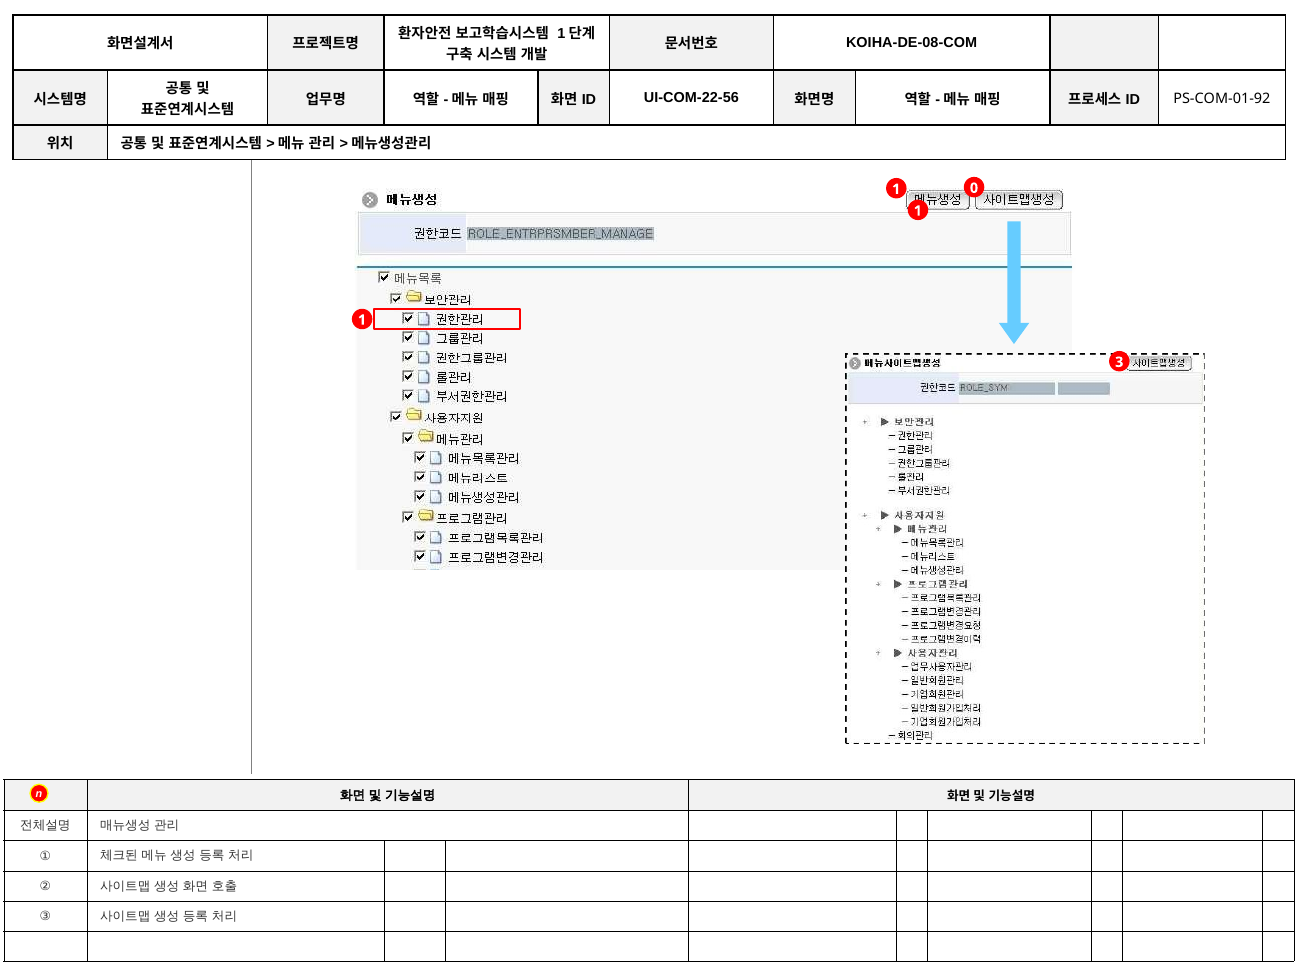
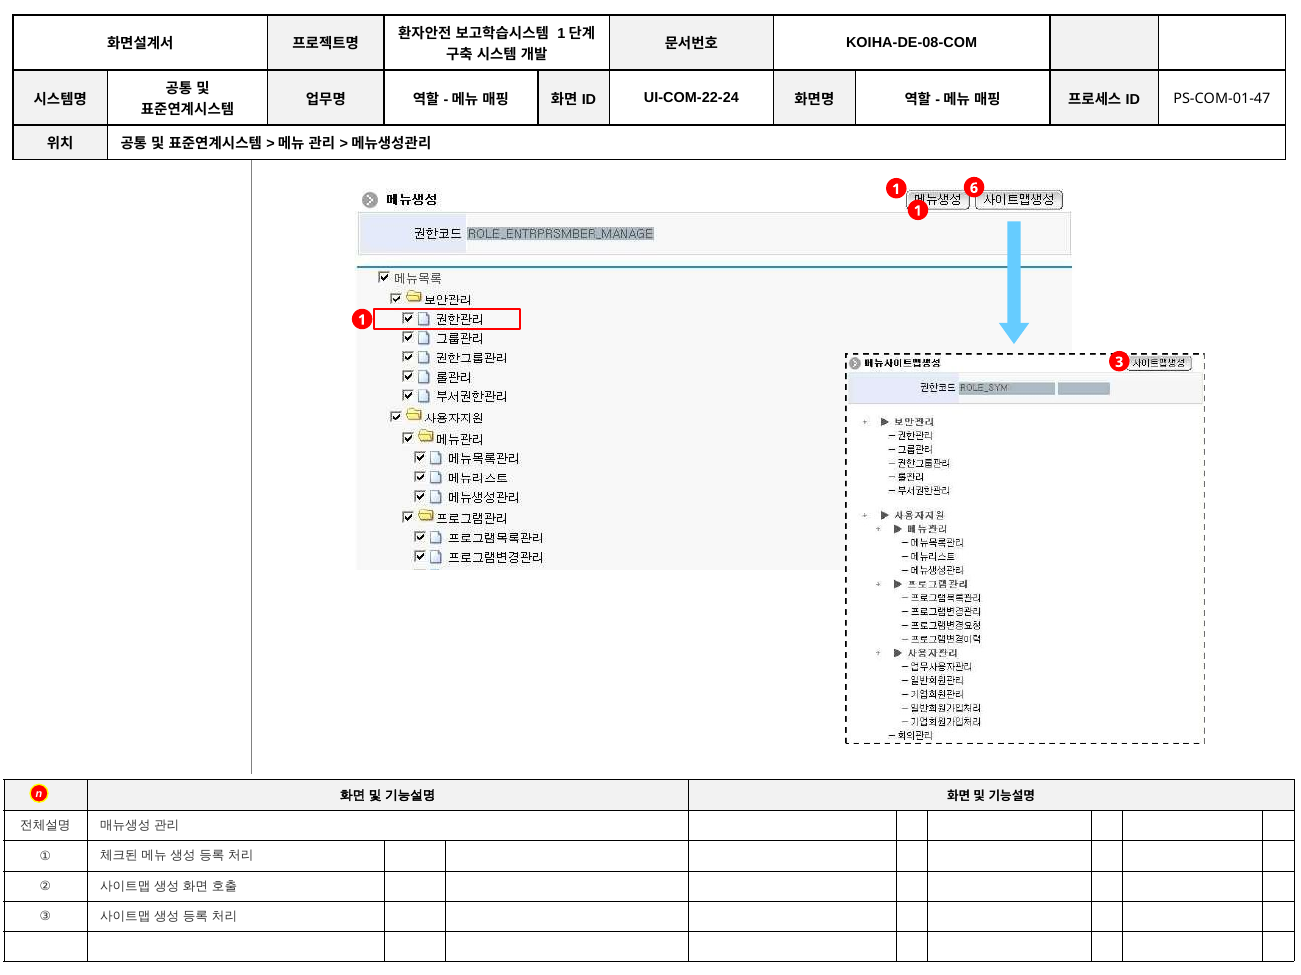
UI-COM-22-56: UI-COM-22-56 -> UI-COM-22-24 (691, 98)
PS-COM-01-92: PS-COM-01-92 -> PS-COM-01-47 (1222, 99)
0: 0 -> 6 (974, 188)
